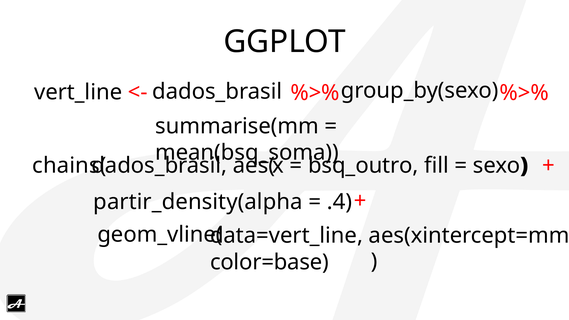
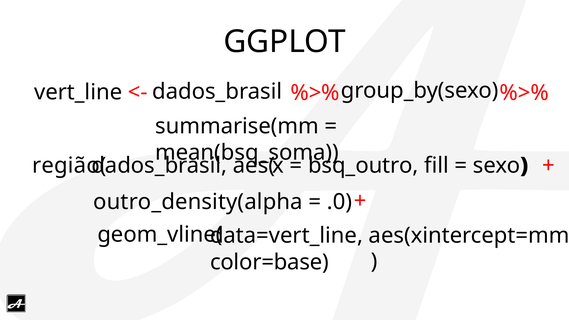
chains(: chains( -> região( (69, 166)
partir_density(alpha: partir_density(alpha -> outro_density(alpha (198, 202)
.4: .4 -> .0 (339, 202)
